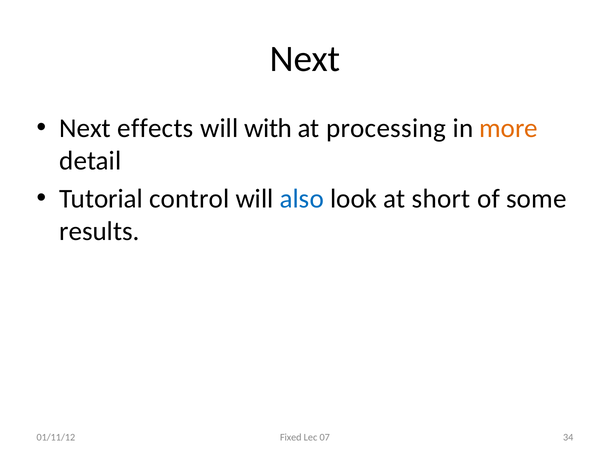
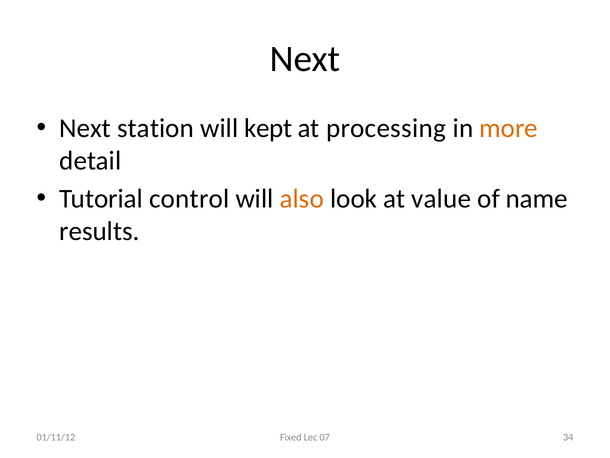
effects: effects -> station (156, 128)
with: with -> kept (268, 128)
also colour: blue -> orange (302, 198)
short: short -> value (441, 198)
some: some -> name (537, 198)
